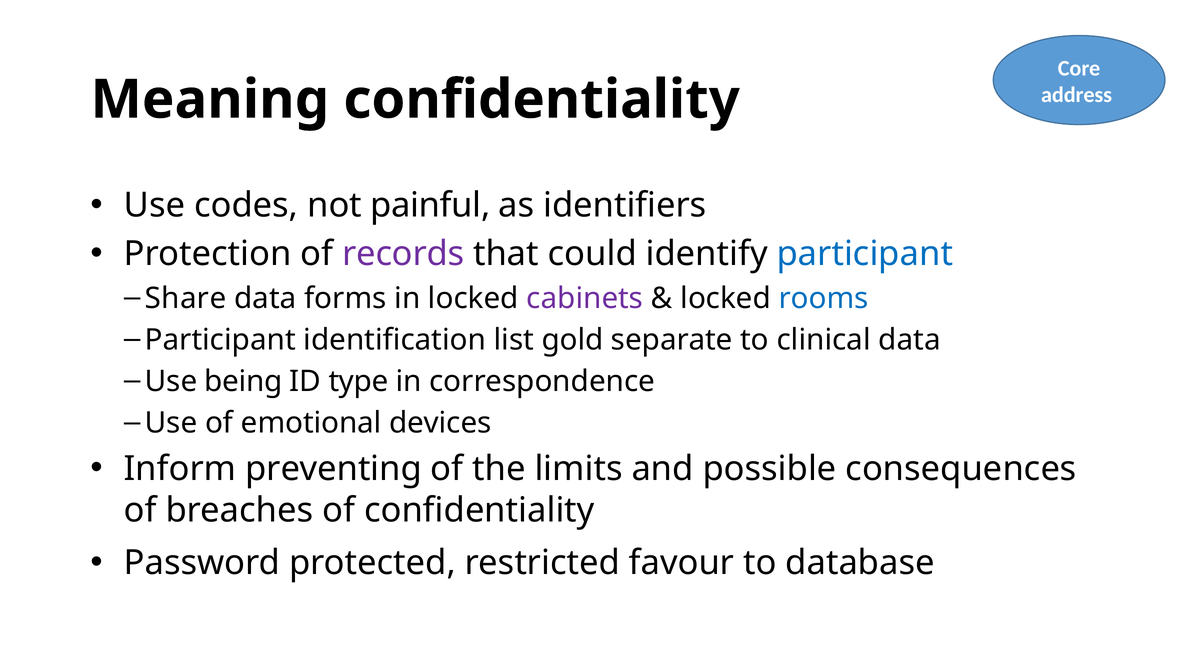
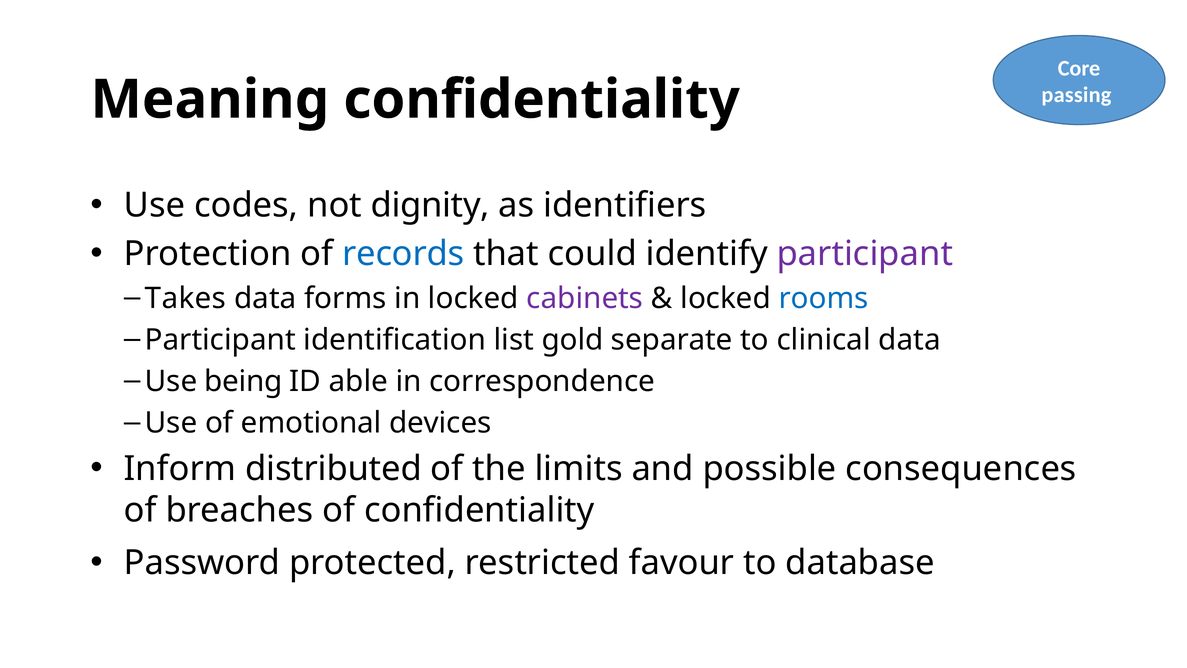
address: address -> passing (1076, 95)
painful: painful -> dignity (430, 205)
records colour: purple -> blue (403, 254)
participant colour: blue -> purple (865, 254)
Share: Share -> Takes (186, 298)
type: type -> able (358, 381)
preventing: preventing -> distributed (334, 469)
